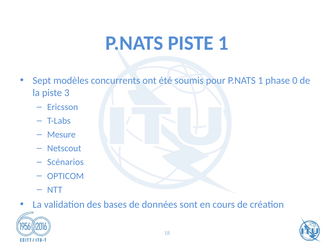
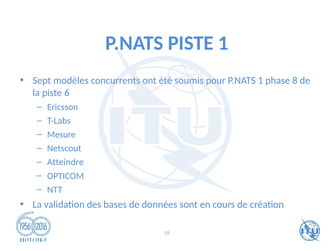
0: 0 -> 8 (295, 80)
3: 3 -> 6 (67, 93)
Scénarios: Scénarios -> Atteindre (65, 162)
